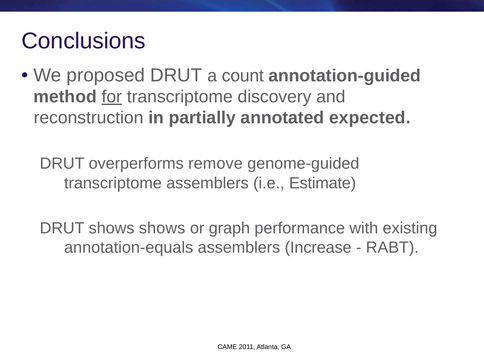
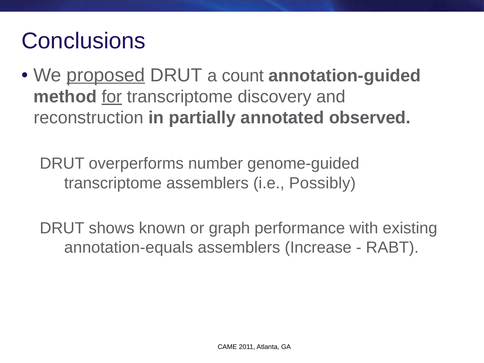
proposed underline: none -> present (106, 75)
expected: expected -> observed (370, 118)
remove: remove -> number (216, 164)
Estimate: Estimate -> Possibly (322, 183)
shows shows: shows -> known (162, 228)
